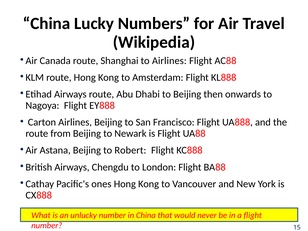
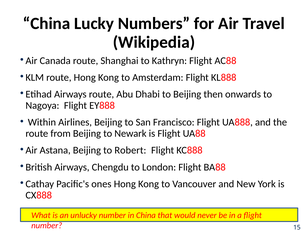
to Airlines: Airlines -> Kathryn (169, 61)
Carton: Carton -> Within (42, 122)
